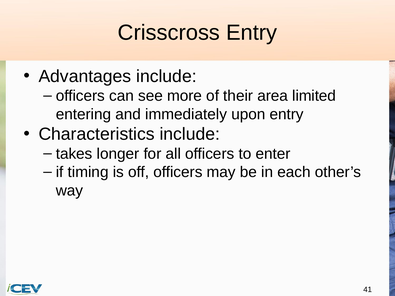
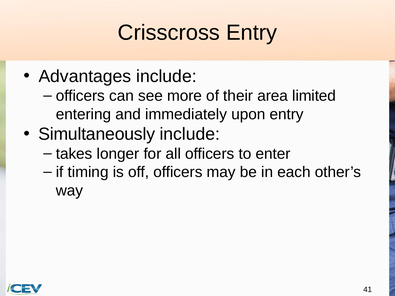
Characteristics: Characteristics -> Simultaneously (97, 134)
